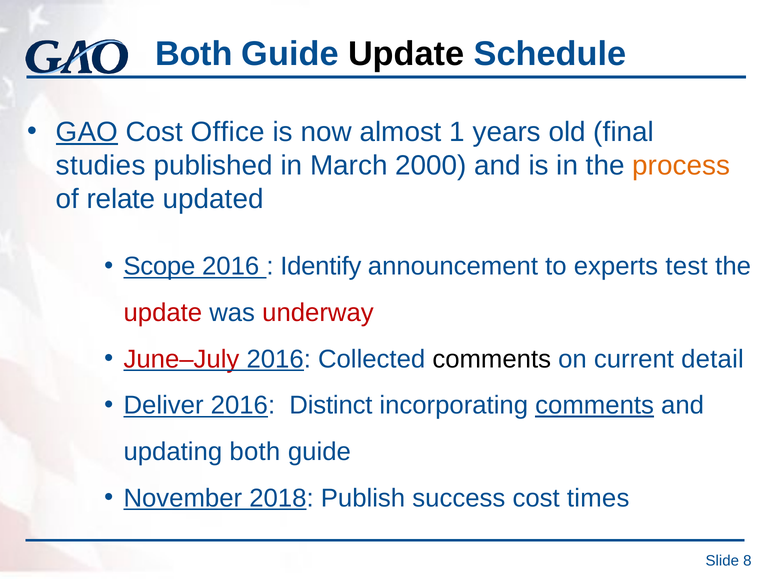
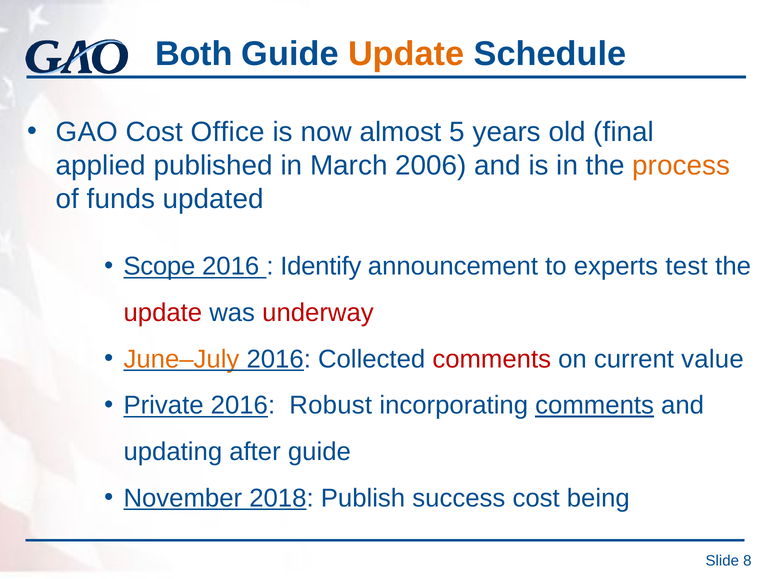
Update colour: black -> orange (406, 54)
GAO underline: present -> none (87, 132)
1: 1 -> 5 (457, 132)
studies: studies -> applied (101, 165)
2000: 2000 -> 2006 (431, 165)
relate: relate -> funds (121, 199)
June–July colour: red -> orange (181, 359)
comments colour: black -> red (492, 359)
detail: detail -> value (712, 359)
Deliver: Deliver -> Private (164, 405)
Distinct: Distinct -> Robust (331, 405)
updating both: both -> after (255, 452)
times: times -> being (598, 498)
